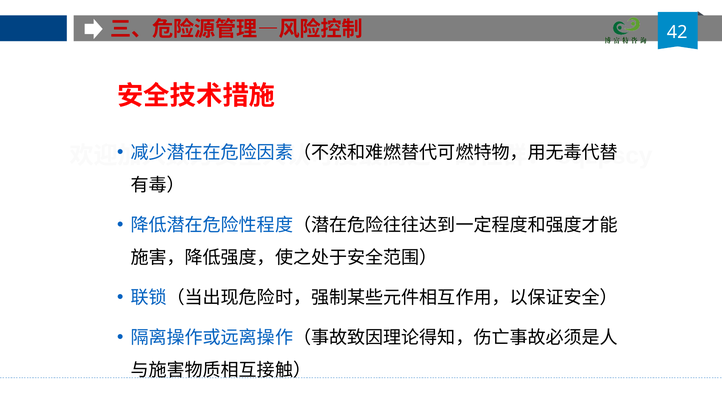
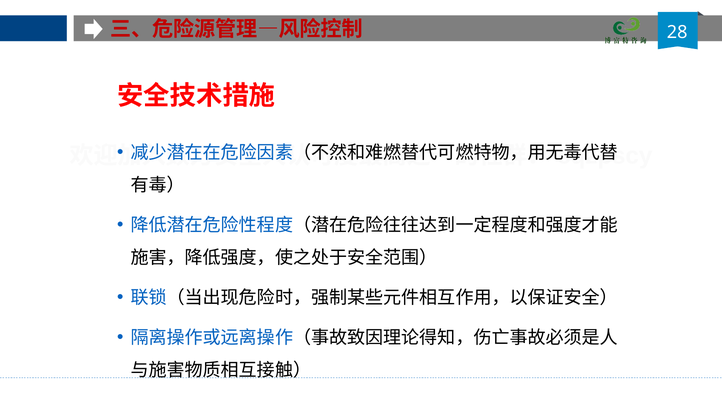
42: 42 -> 28 (677, 32)
